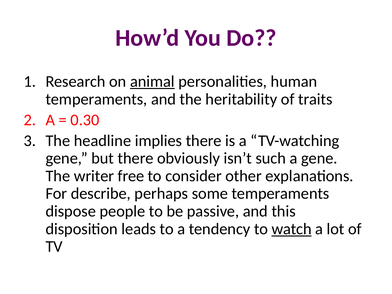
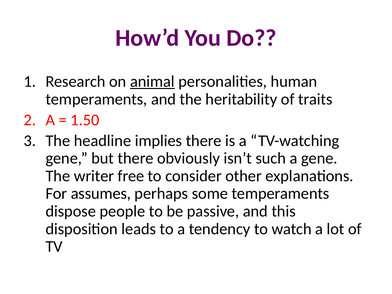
0.30: 0.30 -> 1.50 (85, 120)
describe: describe -> assumes (101, 194)
watch underline: present -> none (292, 229)
